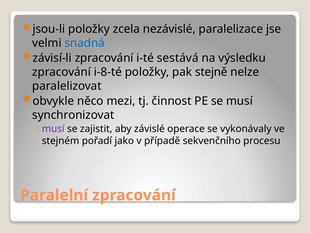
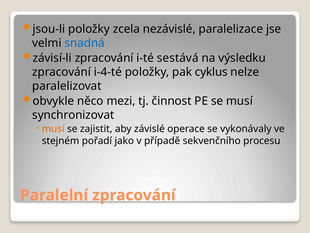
i-8-té: i-8-té -> i-4-té (108, 72)
stejně: stejně -> cyklus (211, 72)
musí colour: purple -> orange (53, 129)
